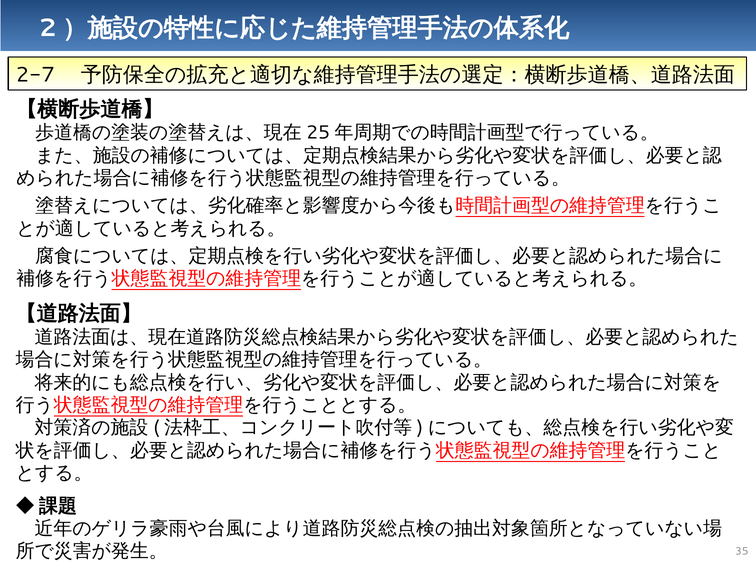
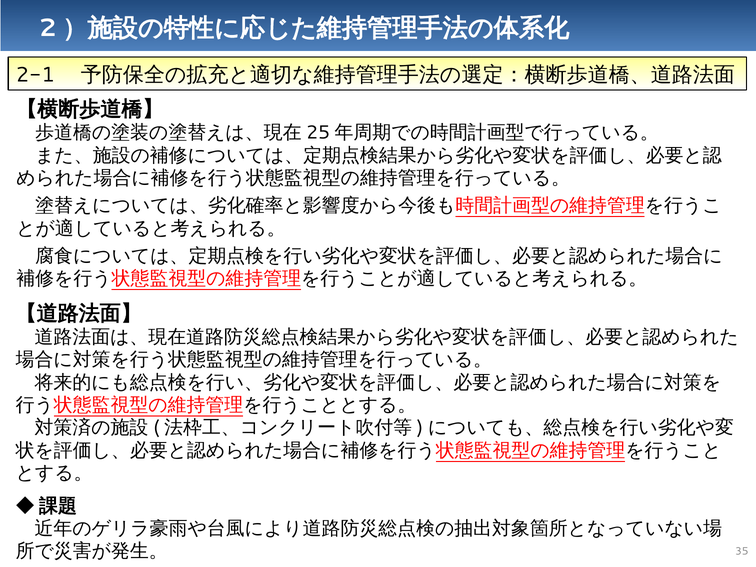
2-7: 2-7 -> 2-1 (35, 75)
